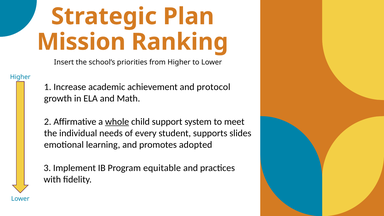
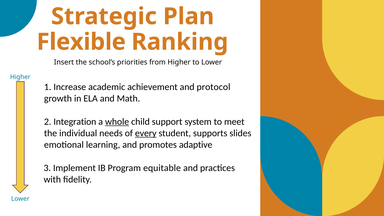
Mission: Mission -> Flexible (81, 42)
Affirmative: Affirmative -> Integration (75, 122)
every underline: none -> present (146, 133)
adopted: adopted -> adaptive (196, 145)
